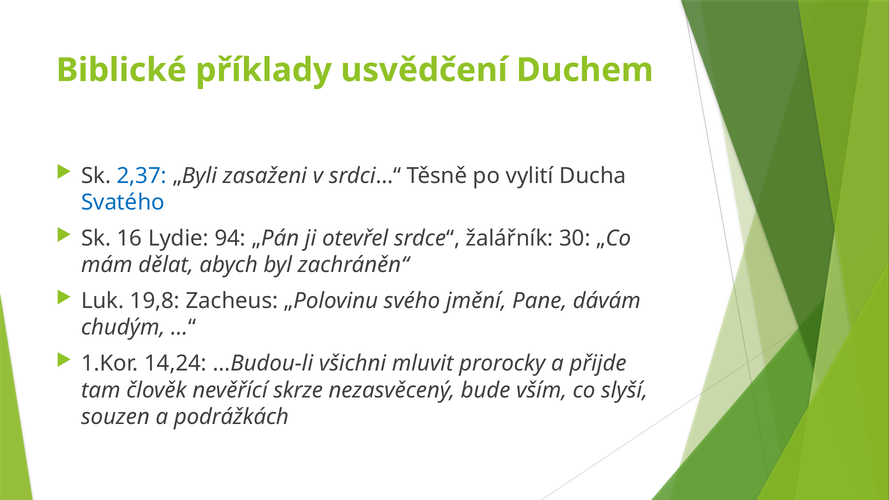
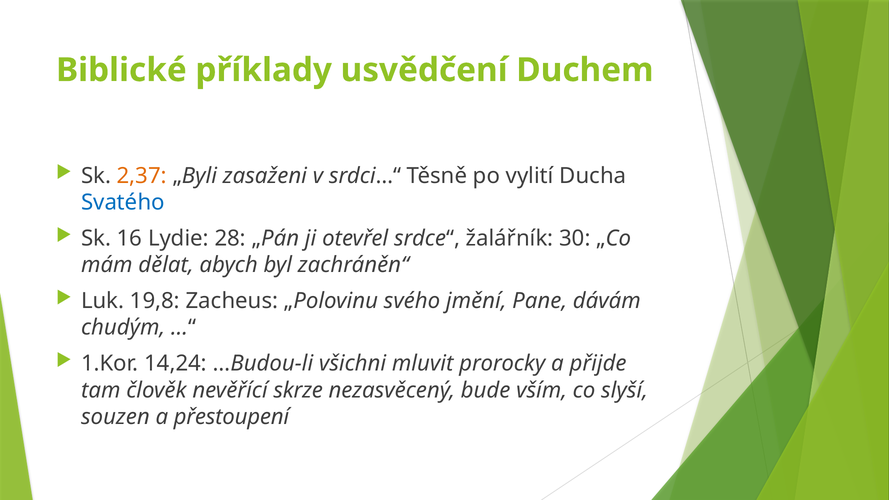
2,37 colour: blue -> orange (142, 176)
94: 94 -> 28 (230, 238)
podrážkách: podrážkách -> přestoupení (231, 417)
